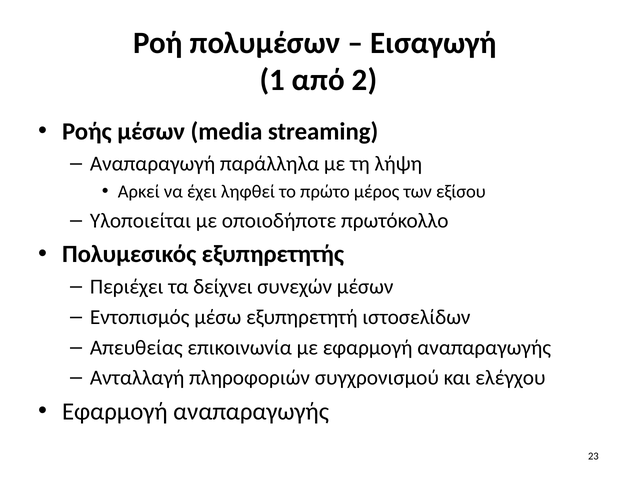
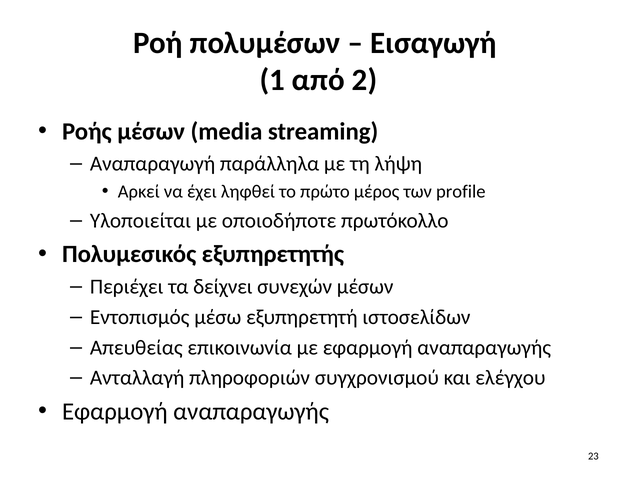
εξίσου: εξίσου -> profile (461, 192)
